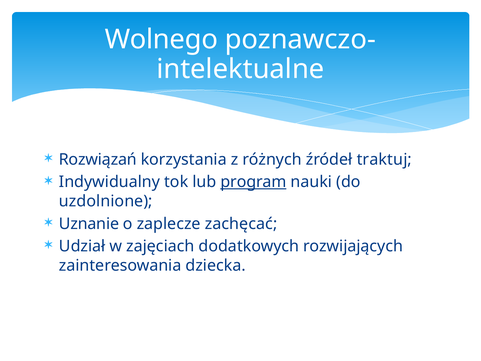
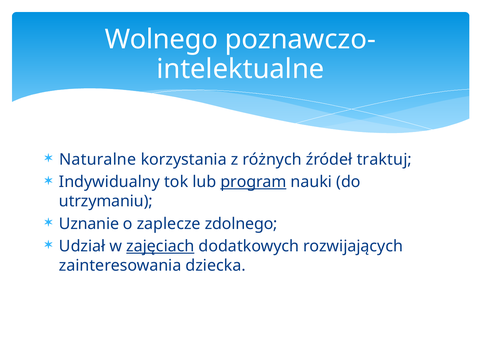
Rozwiązań: Rozwiązań -> Naturalne (98, 159)
uzdolnione: uzdolnione -> utrzymaniu (106, 201)
zachęcać: zachęcać -> zdolnego (241, 224)
zajęciach underline: none -> present (160, 246)
